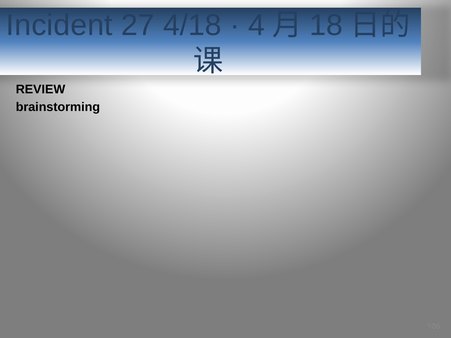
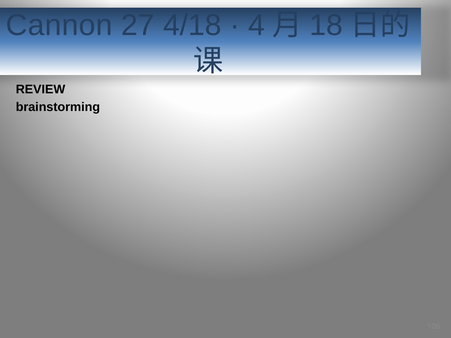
Incident: Incident -> Cannon (59, 25)
